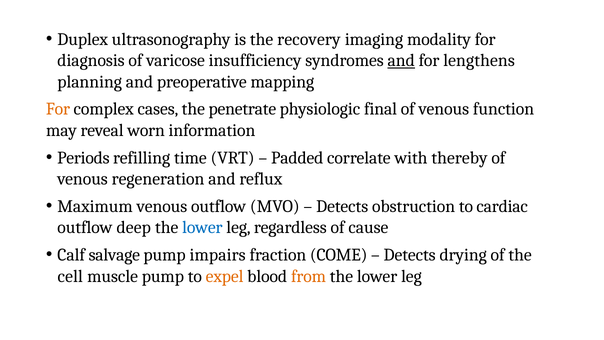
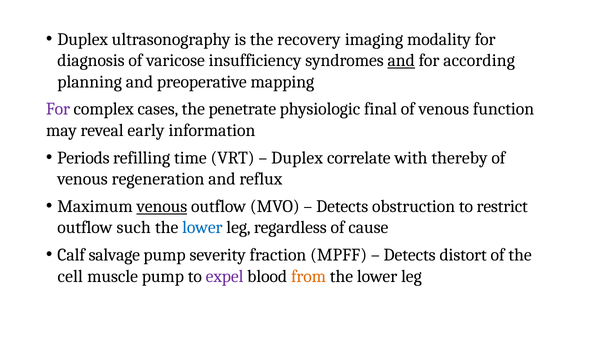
lengthens: lengthens -> according (479, 60)
For colour: orange -> purple (58, 109)
worn: worn -> early (146, 130)
Padded: Padded -> Duplex (297, 158)
venous underline: none -> present (162, 206)
cardiac: cardiac -> restrict (502, 206)
deep: deep -> such (134, 227)
impairs: impairs -> severity (218, 255)
COME: COME -> MPFF (339, 255)
drying: drying -> distort (463, 255)
expel colour: orange -> purple (225, 276)
